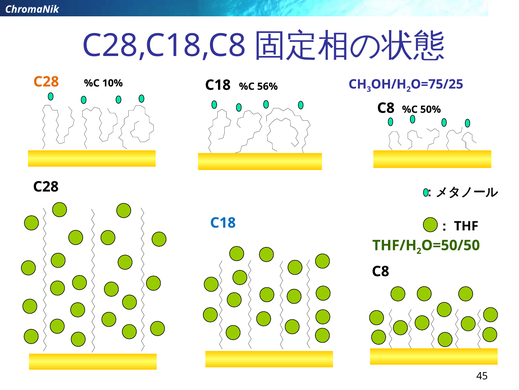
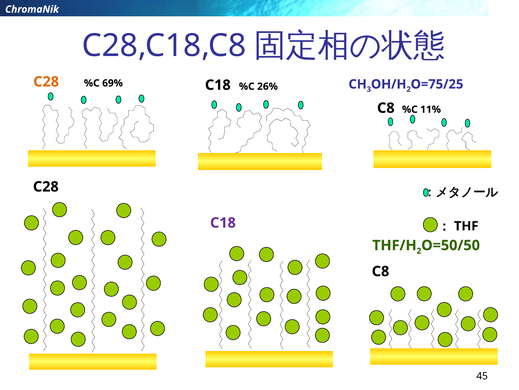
10%: 10% -> 69% (113, 83)
56%: 56% -> 26% (267, 86)
50%: 50% -> 11% (431, 109)
C18 colour: blue -> purple (223, 222)
